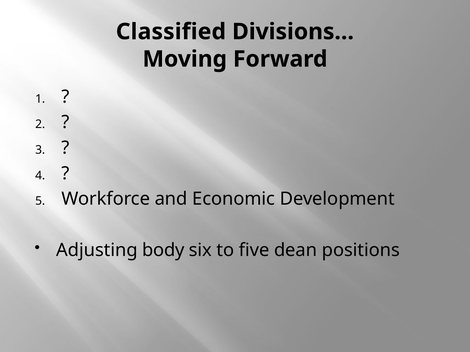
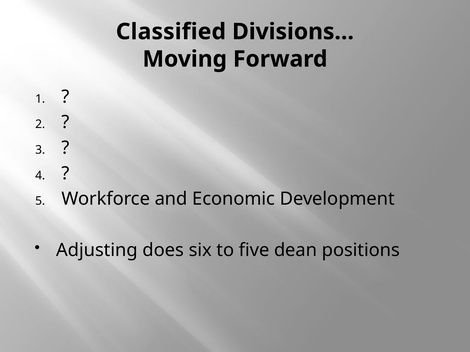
body: body -> does (163, 250)
